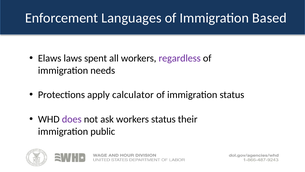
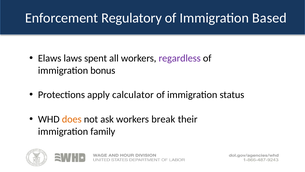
Languages: Languages -> Regulatory (132, 18)
needs: needs -> bonus (103, 70)
does colour: purple -> orange (72, 119)
workers status: status -> break (163, 119)
public: public -> family (103, 131)
